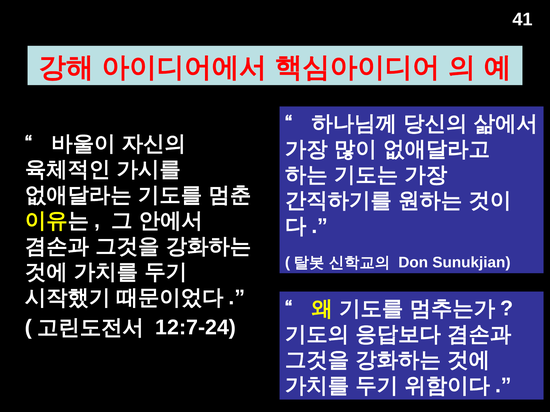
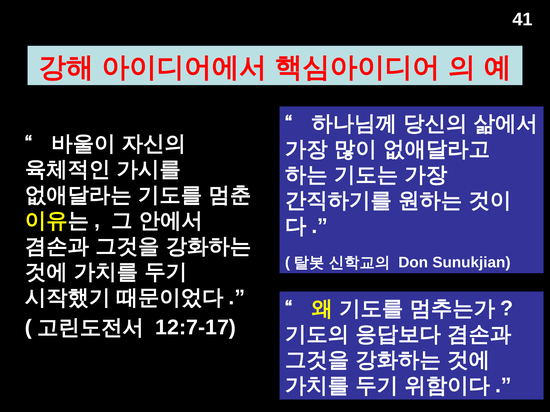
12:7-24: 12:7-24 -> 12:7-17 (196, 328)
